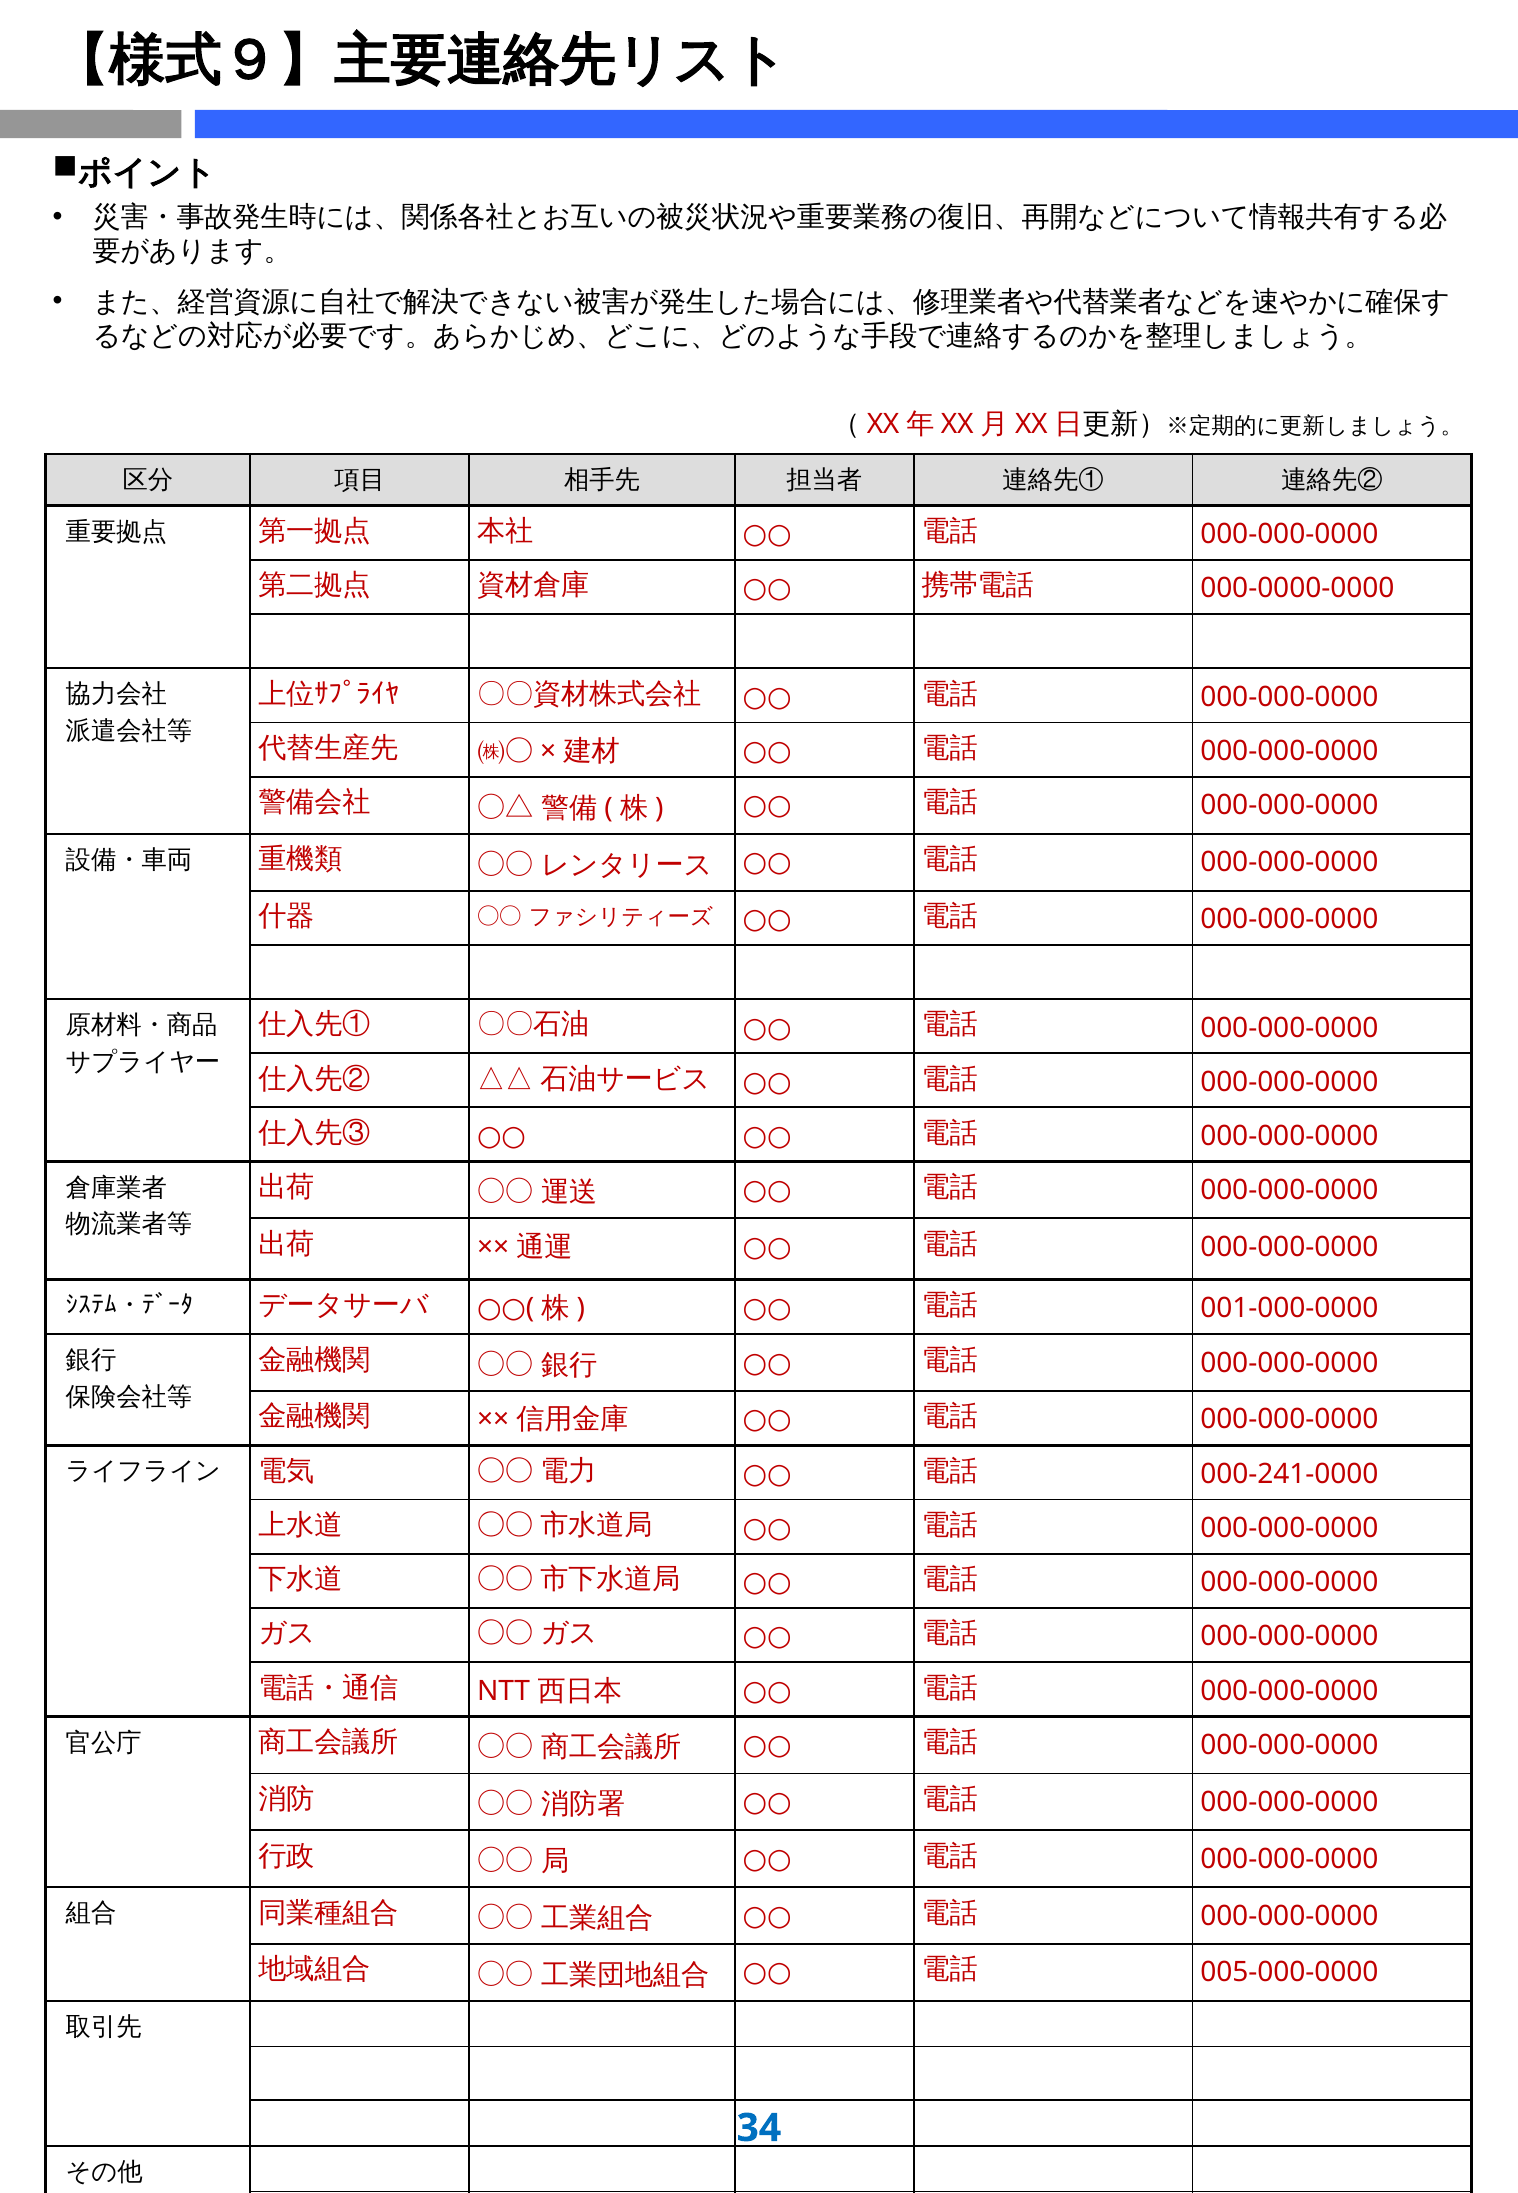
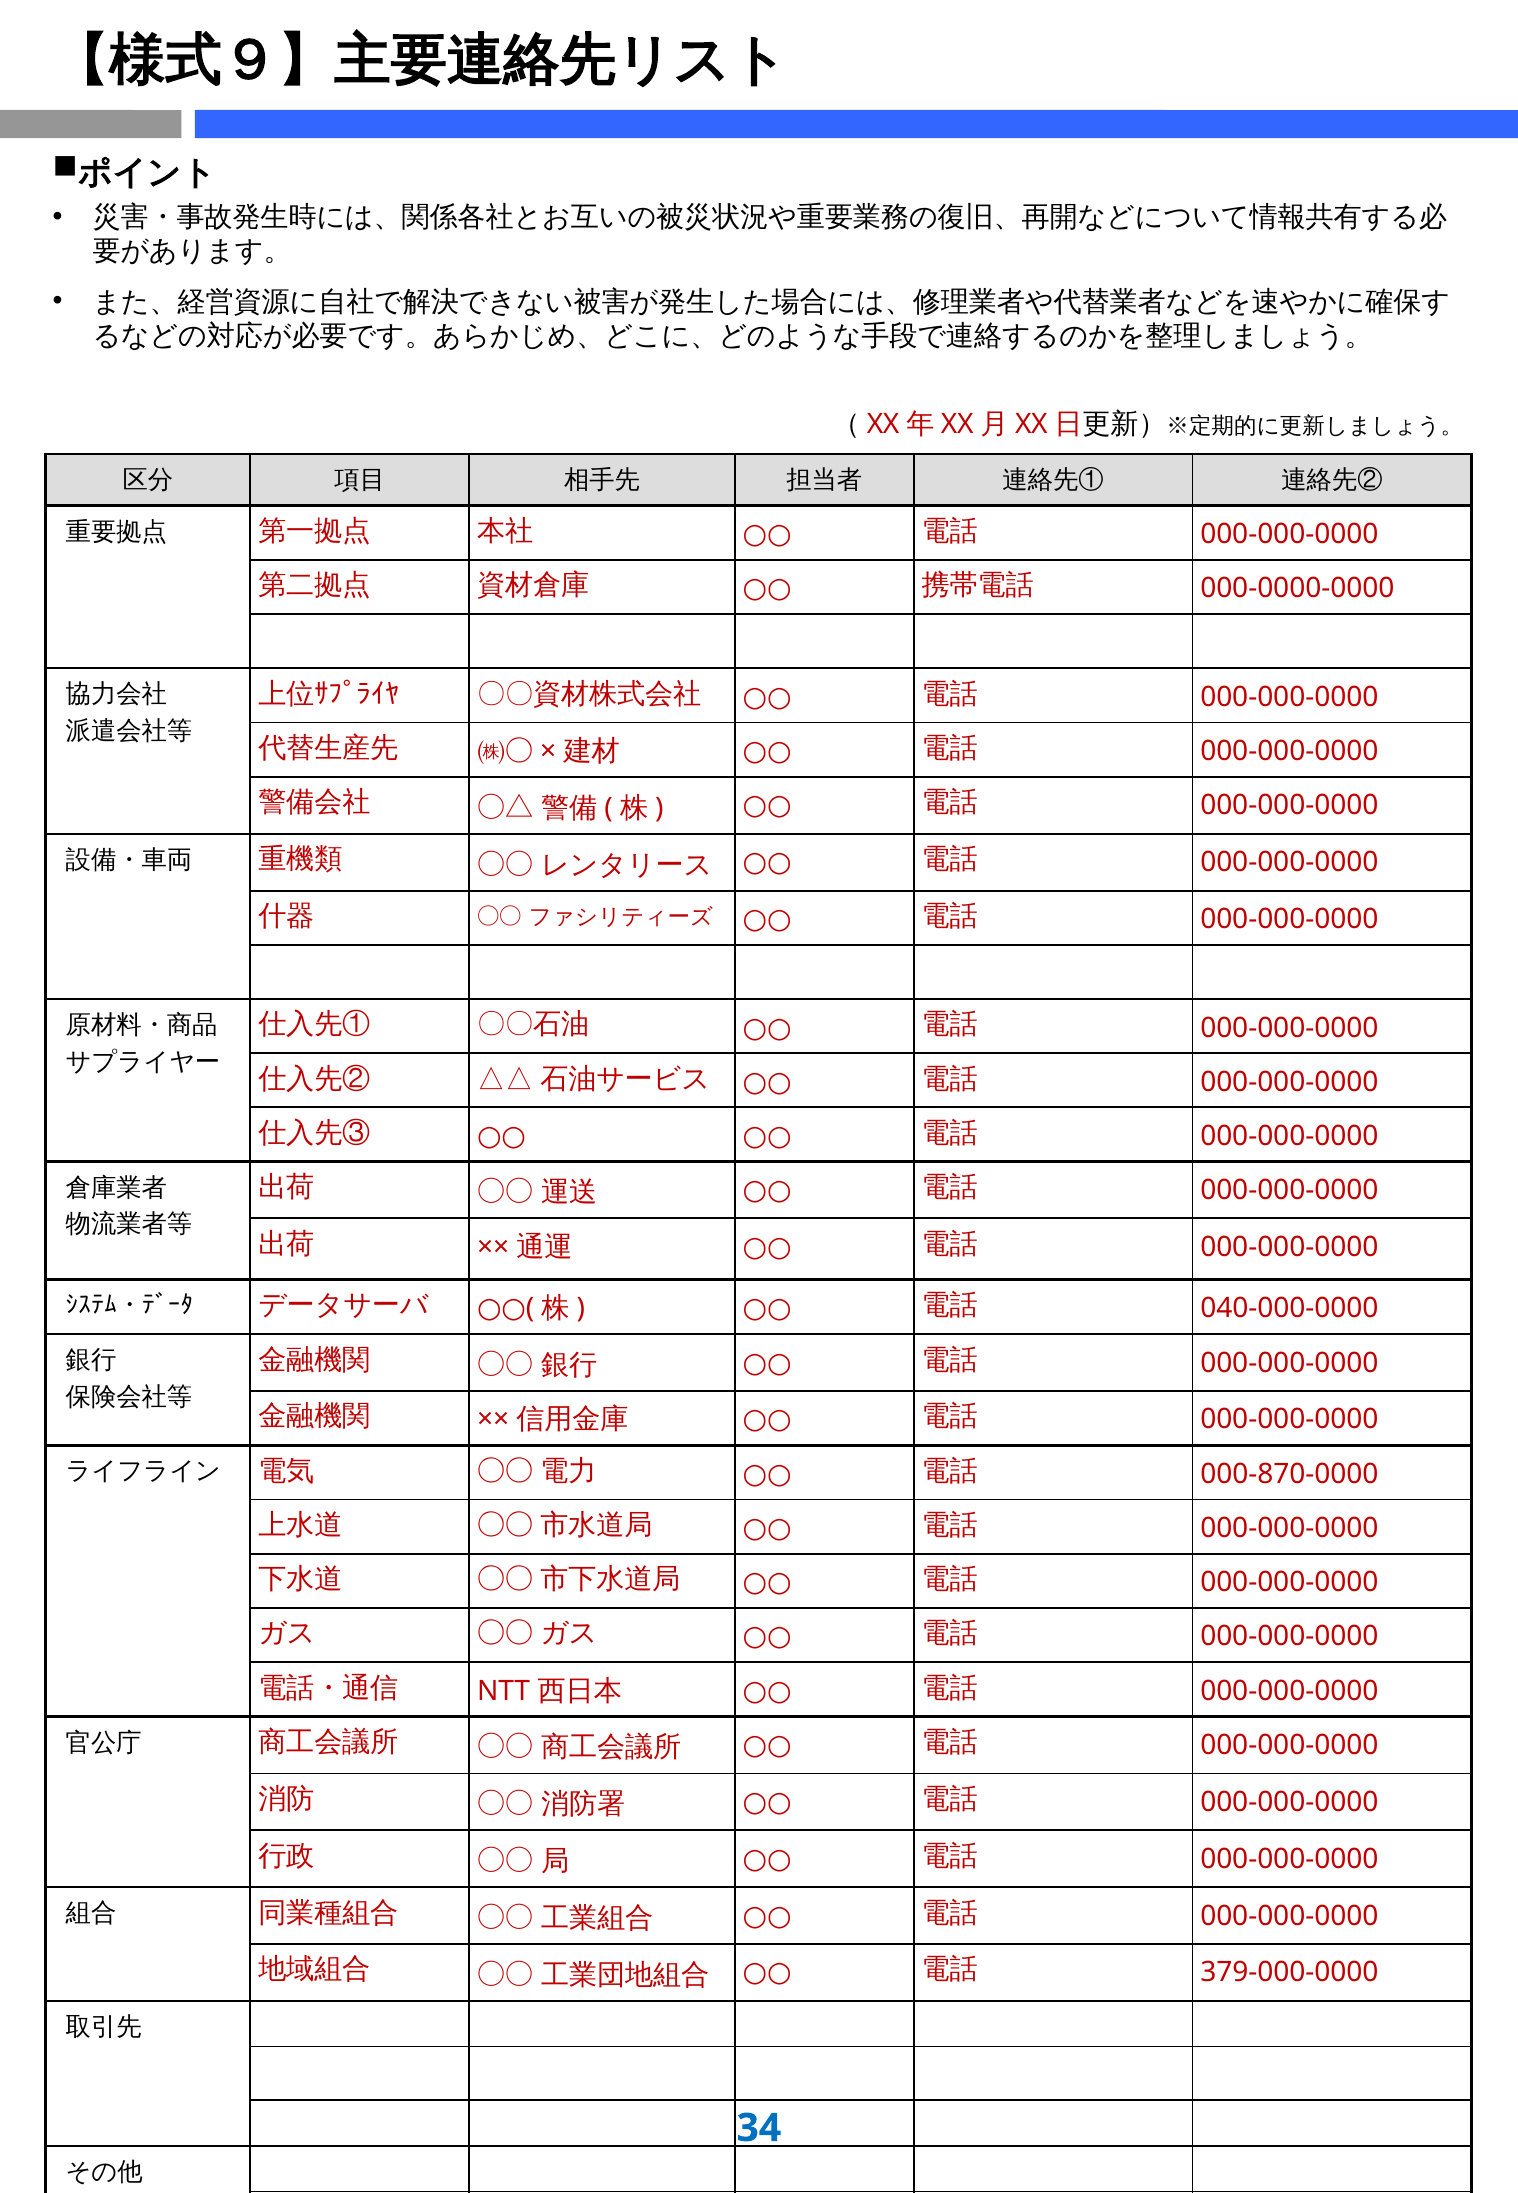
001-000-0000: 001-000-0000 -> 040-000-0000 (1289, 1308)
000-241-0000: 000-241-0000 -> 000-870-0000 (1289, 1474)
005-000-0000: 005-000-0000 -> 379-000-0000 (1289, 1972)
